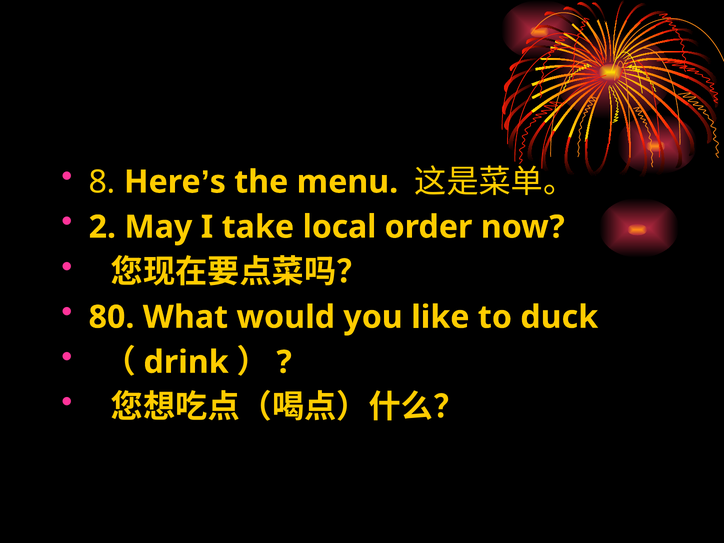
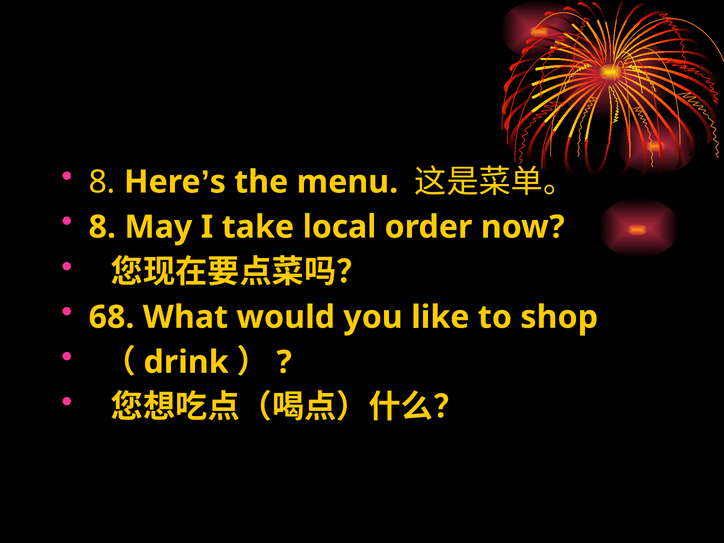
2: 2 -> 8 (102, 227)
80: 80 -> 68 (112, 317)
duck: duck -> shop (559, 317)
